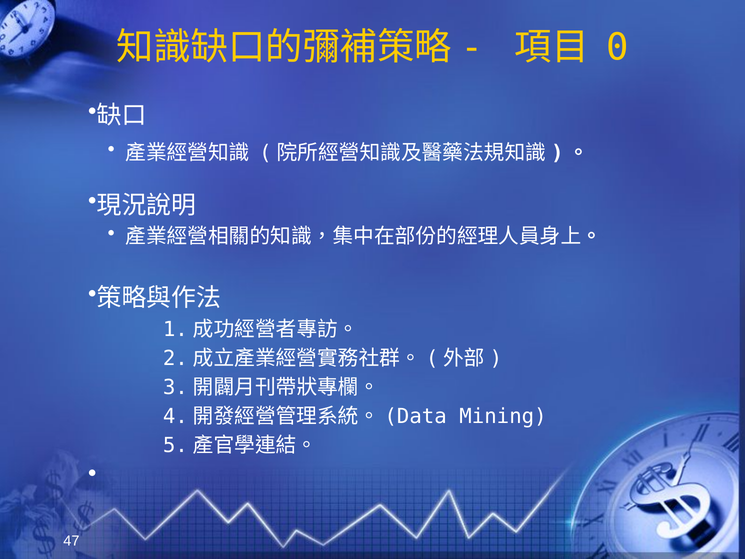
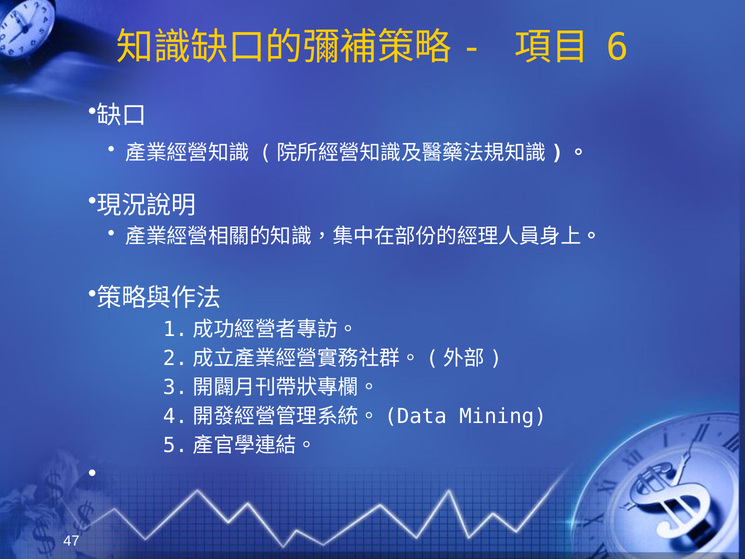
0: 0 -> 6 (617, 47)
